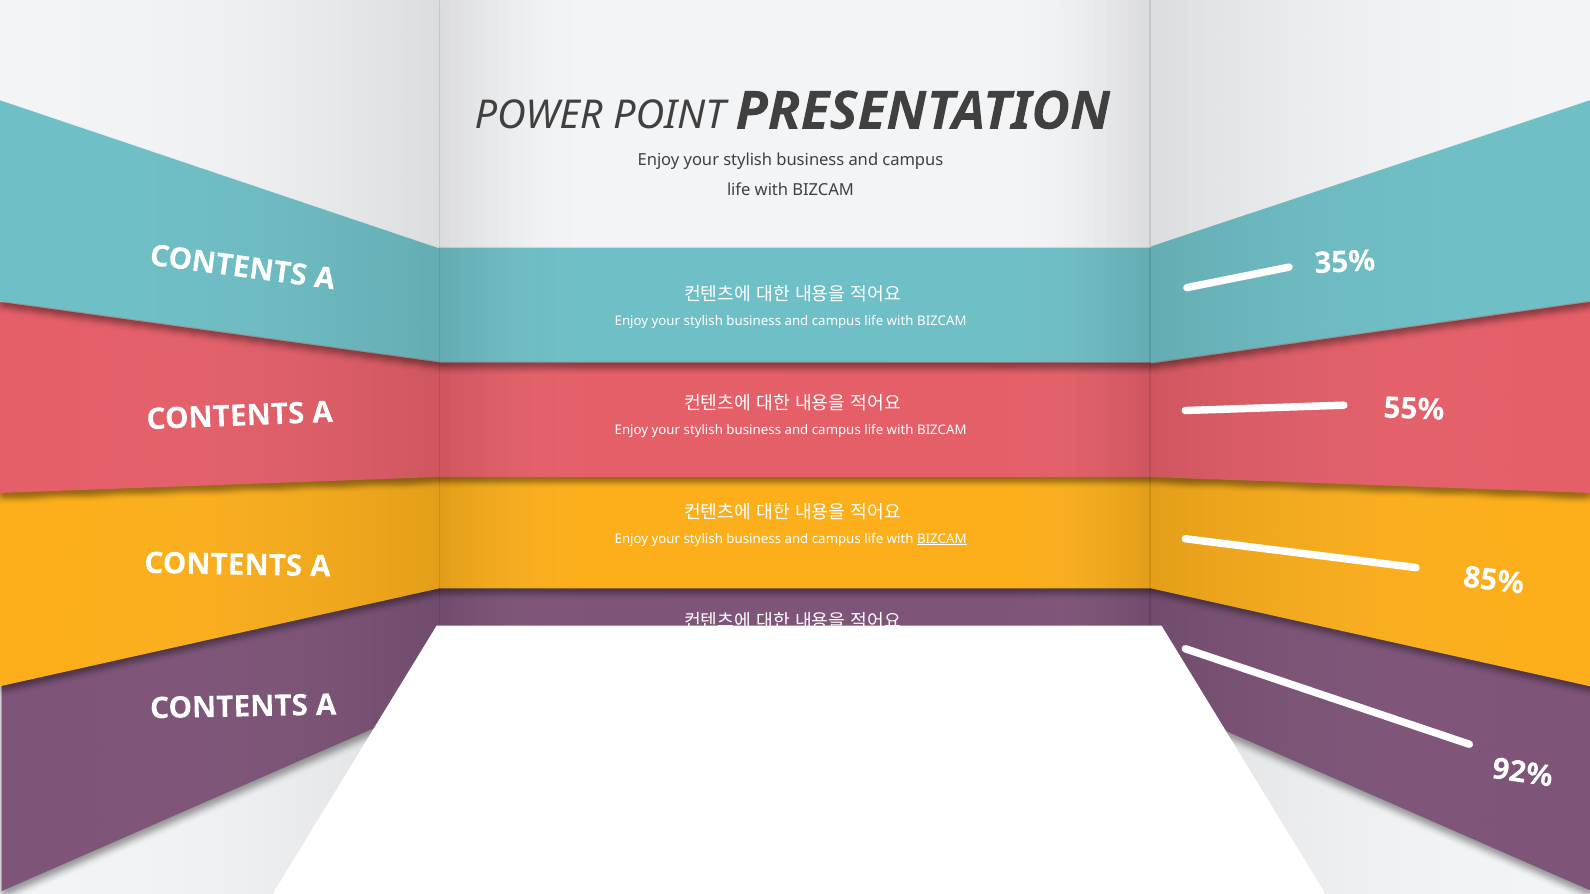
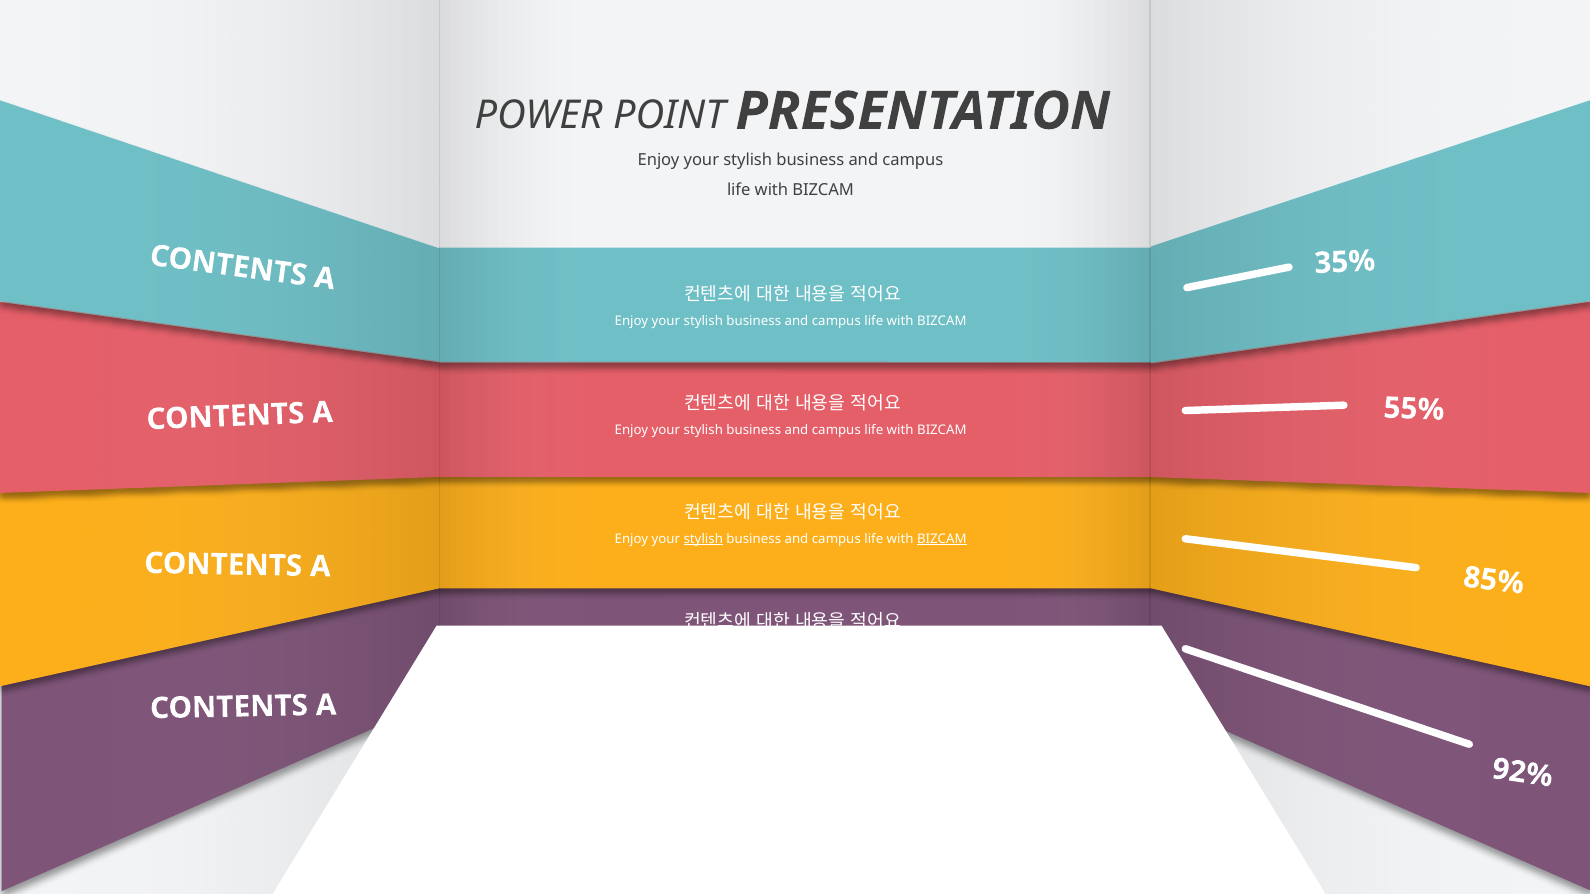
stylish underline: none -> present (703, 539)
